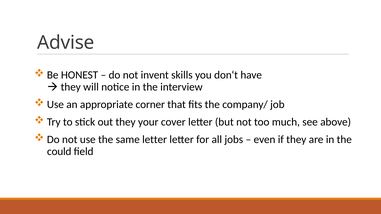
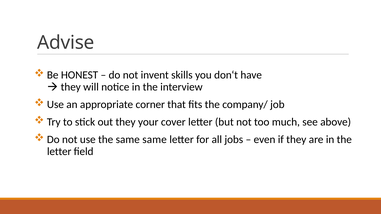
same letter: letter -> same (155, 140)
could: could -> letter (59, 152)
